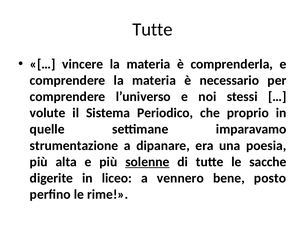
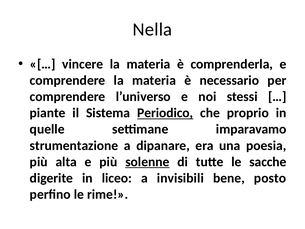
Tutte: Tutte -> Nella (152, 30)
volute: volute -> piante (48, 113)
Periodico underline: none -> present (165, 113)
vennero: vennero -> invisibili (180, 178)
